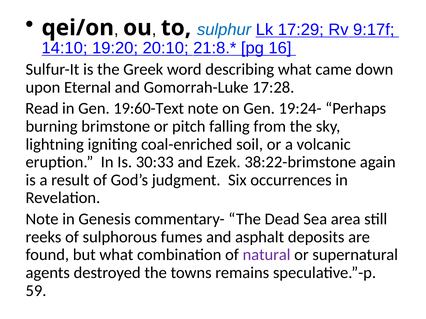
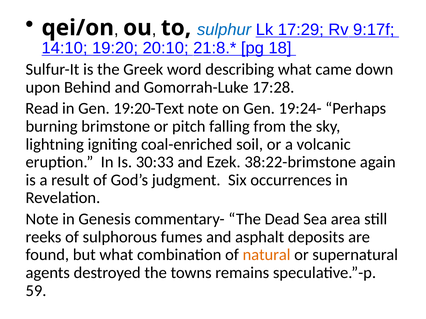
16: 16 -> 18 (280, 48)
Eternal: Eternal -> Behind (88, 87)
19:60-Text: 19:60-Text -> 19:20-Text (149, 109)
natural colour: purple -> orange (267, 255)
